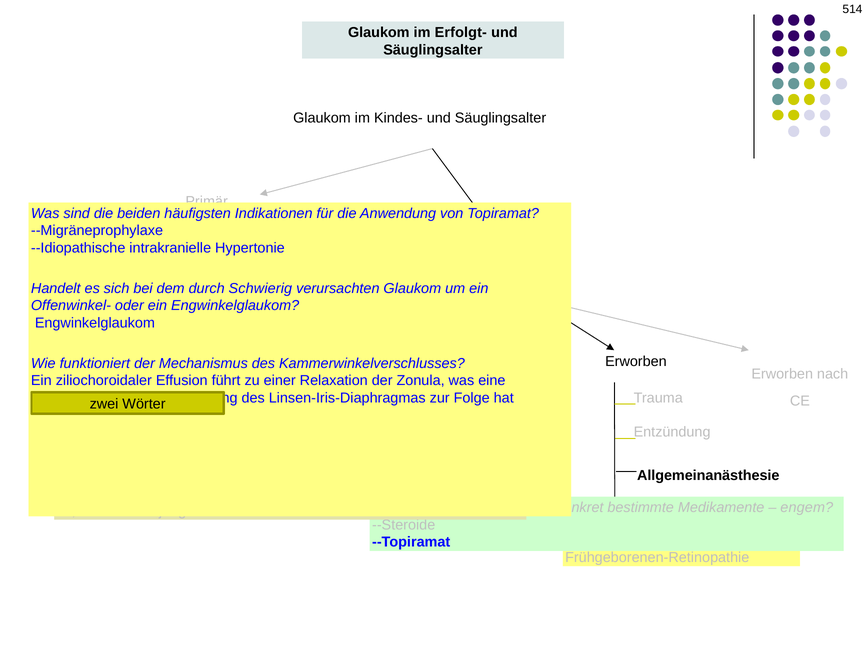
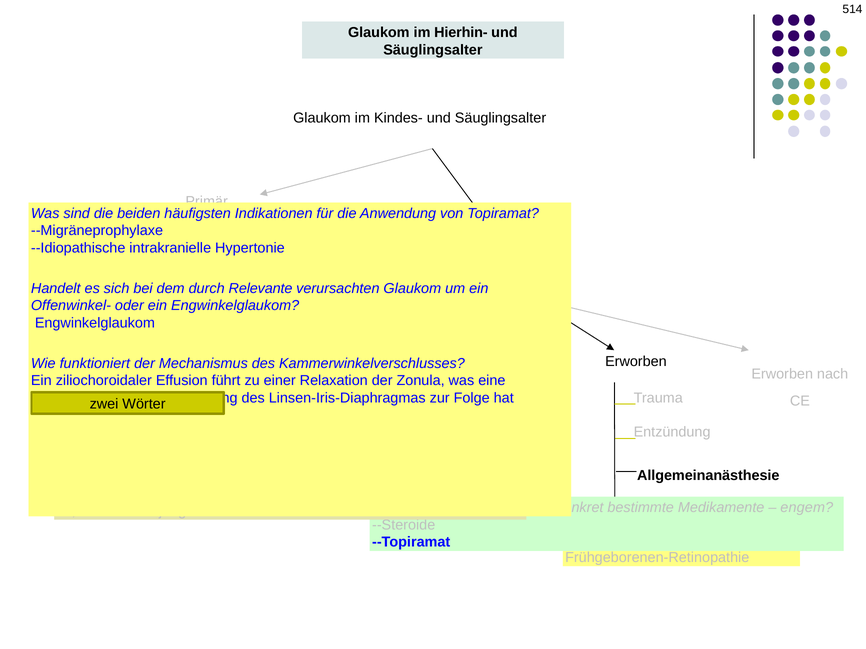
Erfolgt-: Erfolgt- -> Hierhin- (461, 32)
Schwierig: Schwierig -> Relevante (261, 289)
